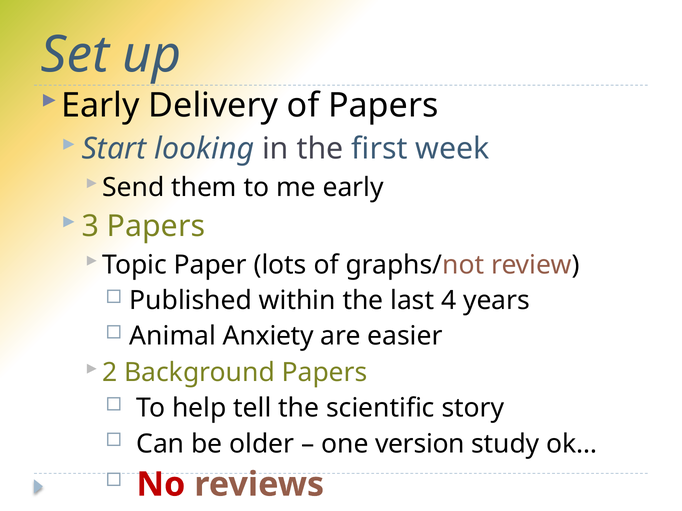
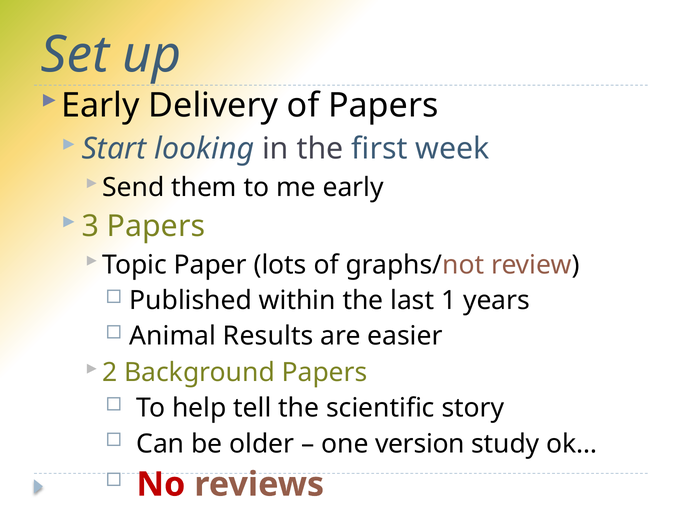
4: 4 -> 1 (449, 301)
Anxiety: Anxiety -> Results (268, 336)
